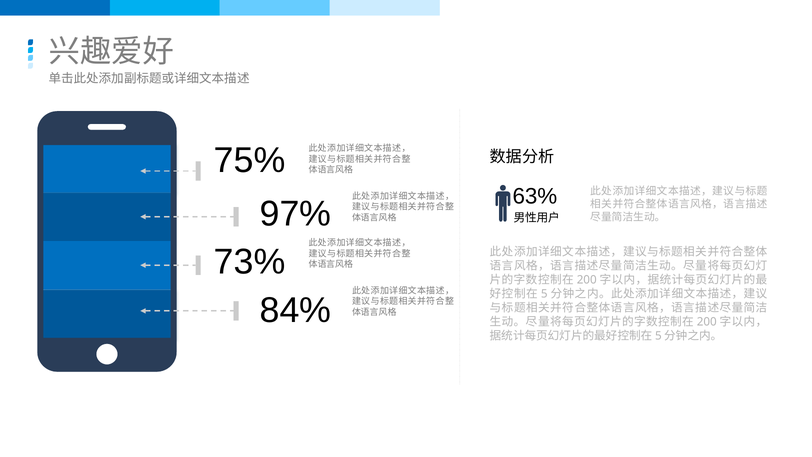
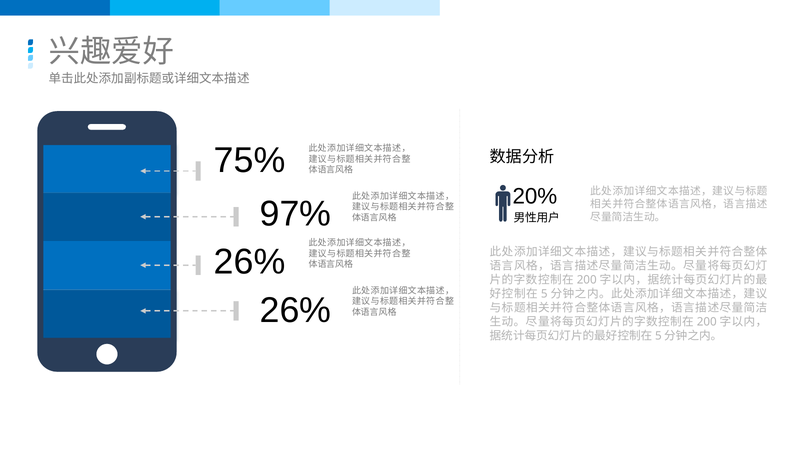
63%: 63% -> 20% (535, 196)
73%: 73% -> 26% (250, 262)
84%: 84% -> 26% (296, 310)
